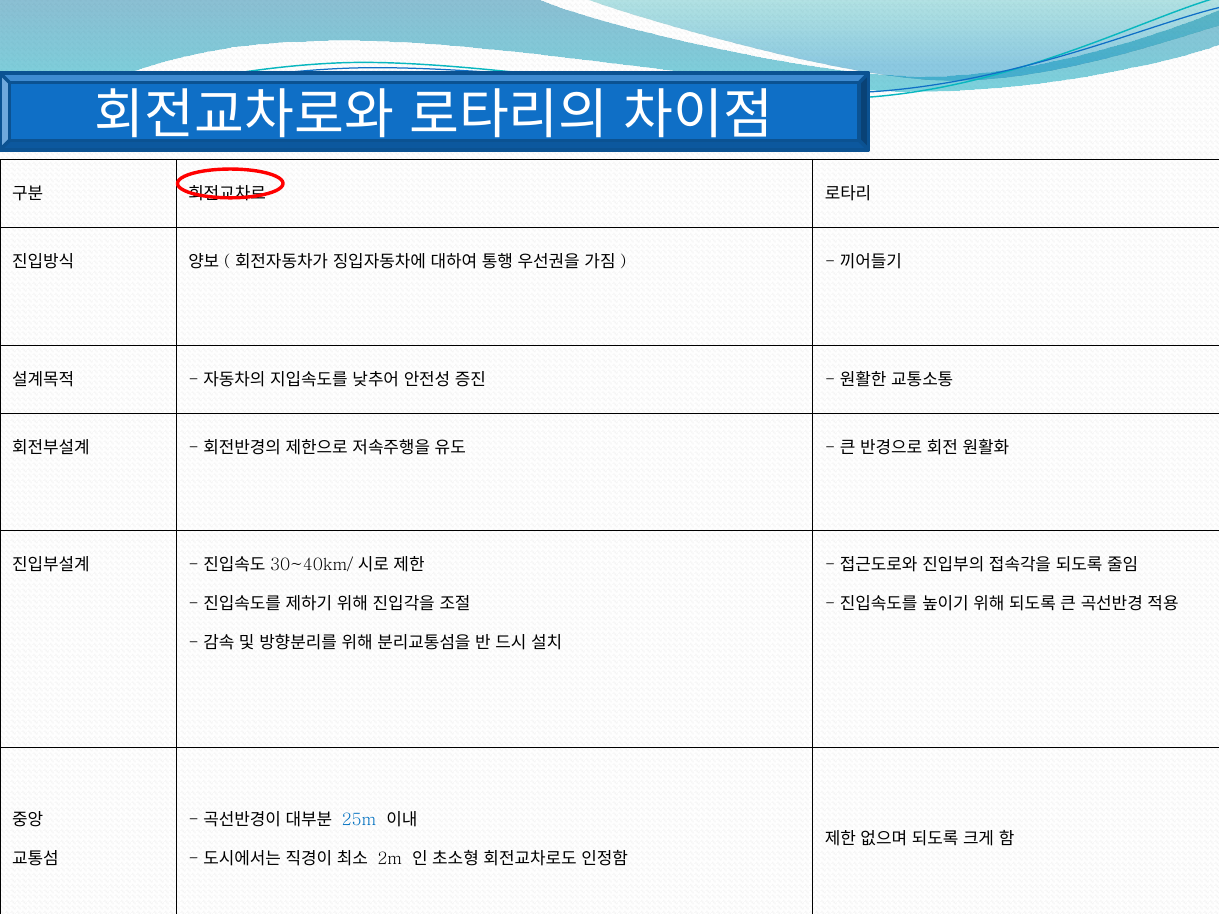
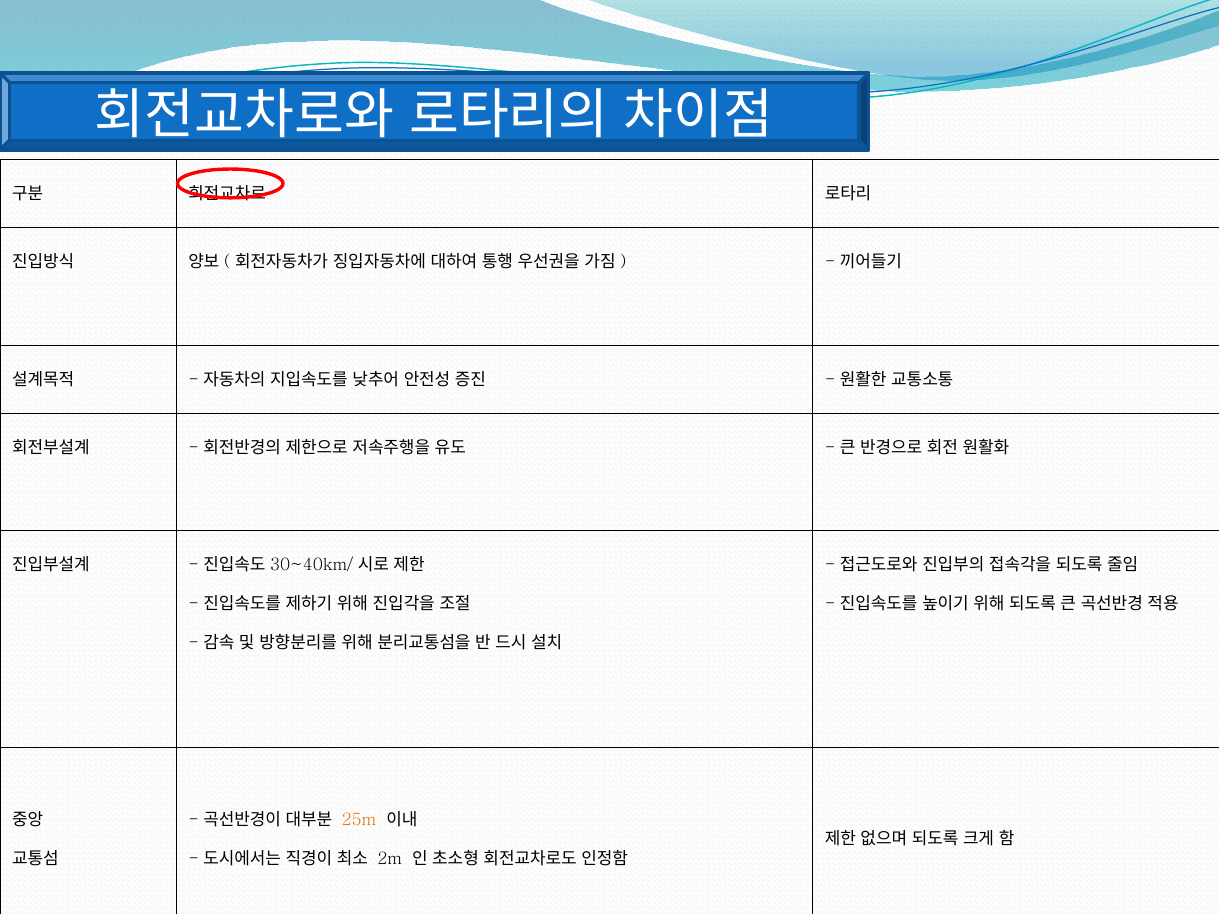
25m colour: blue -> orange (359, 820)
